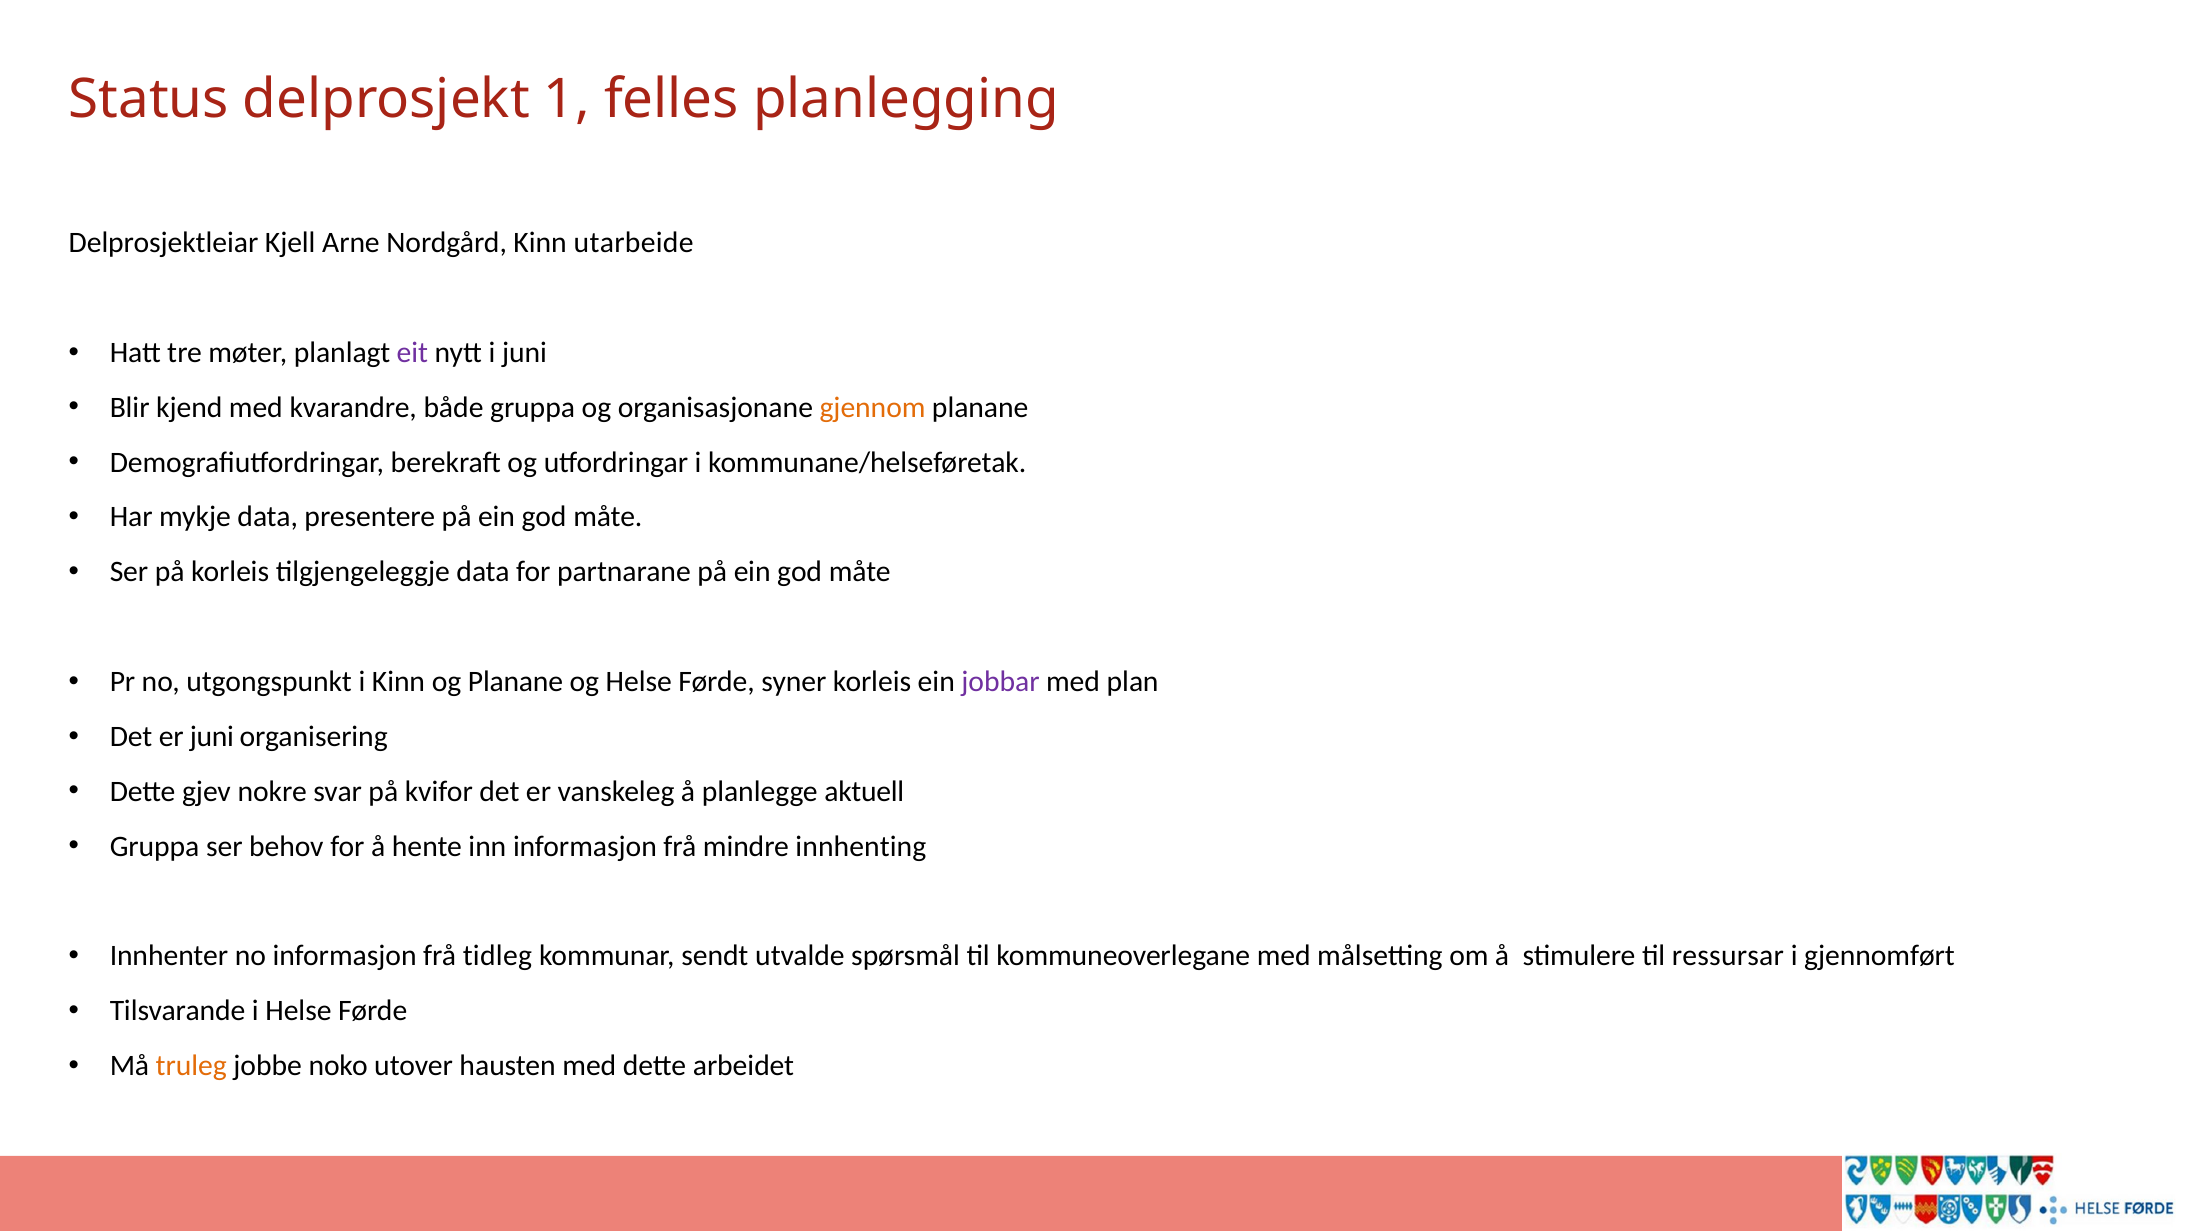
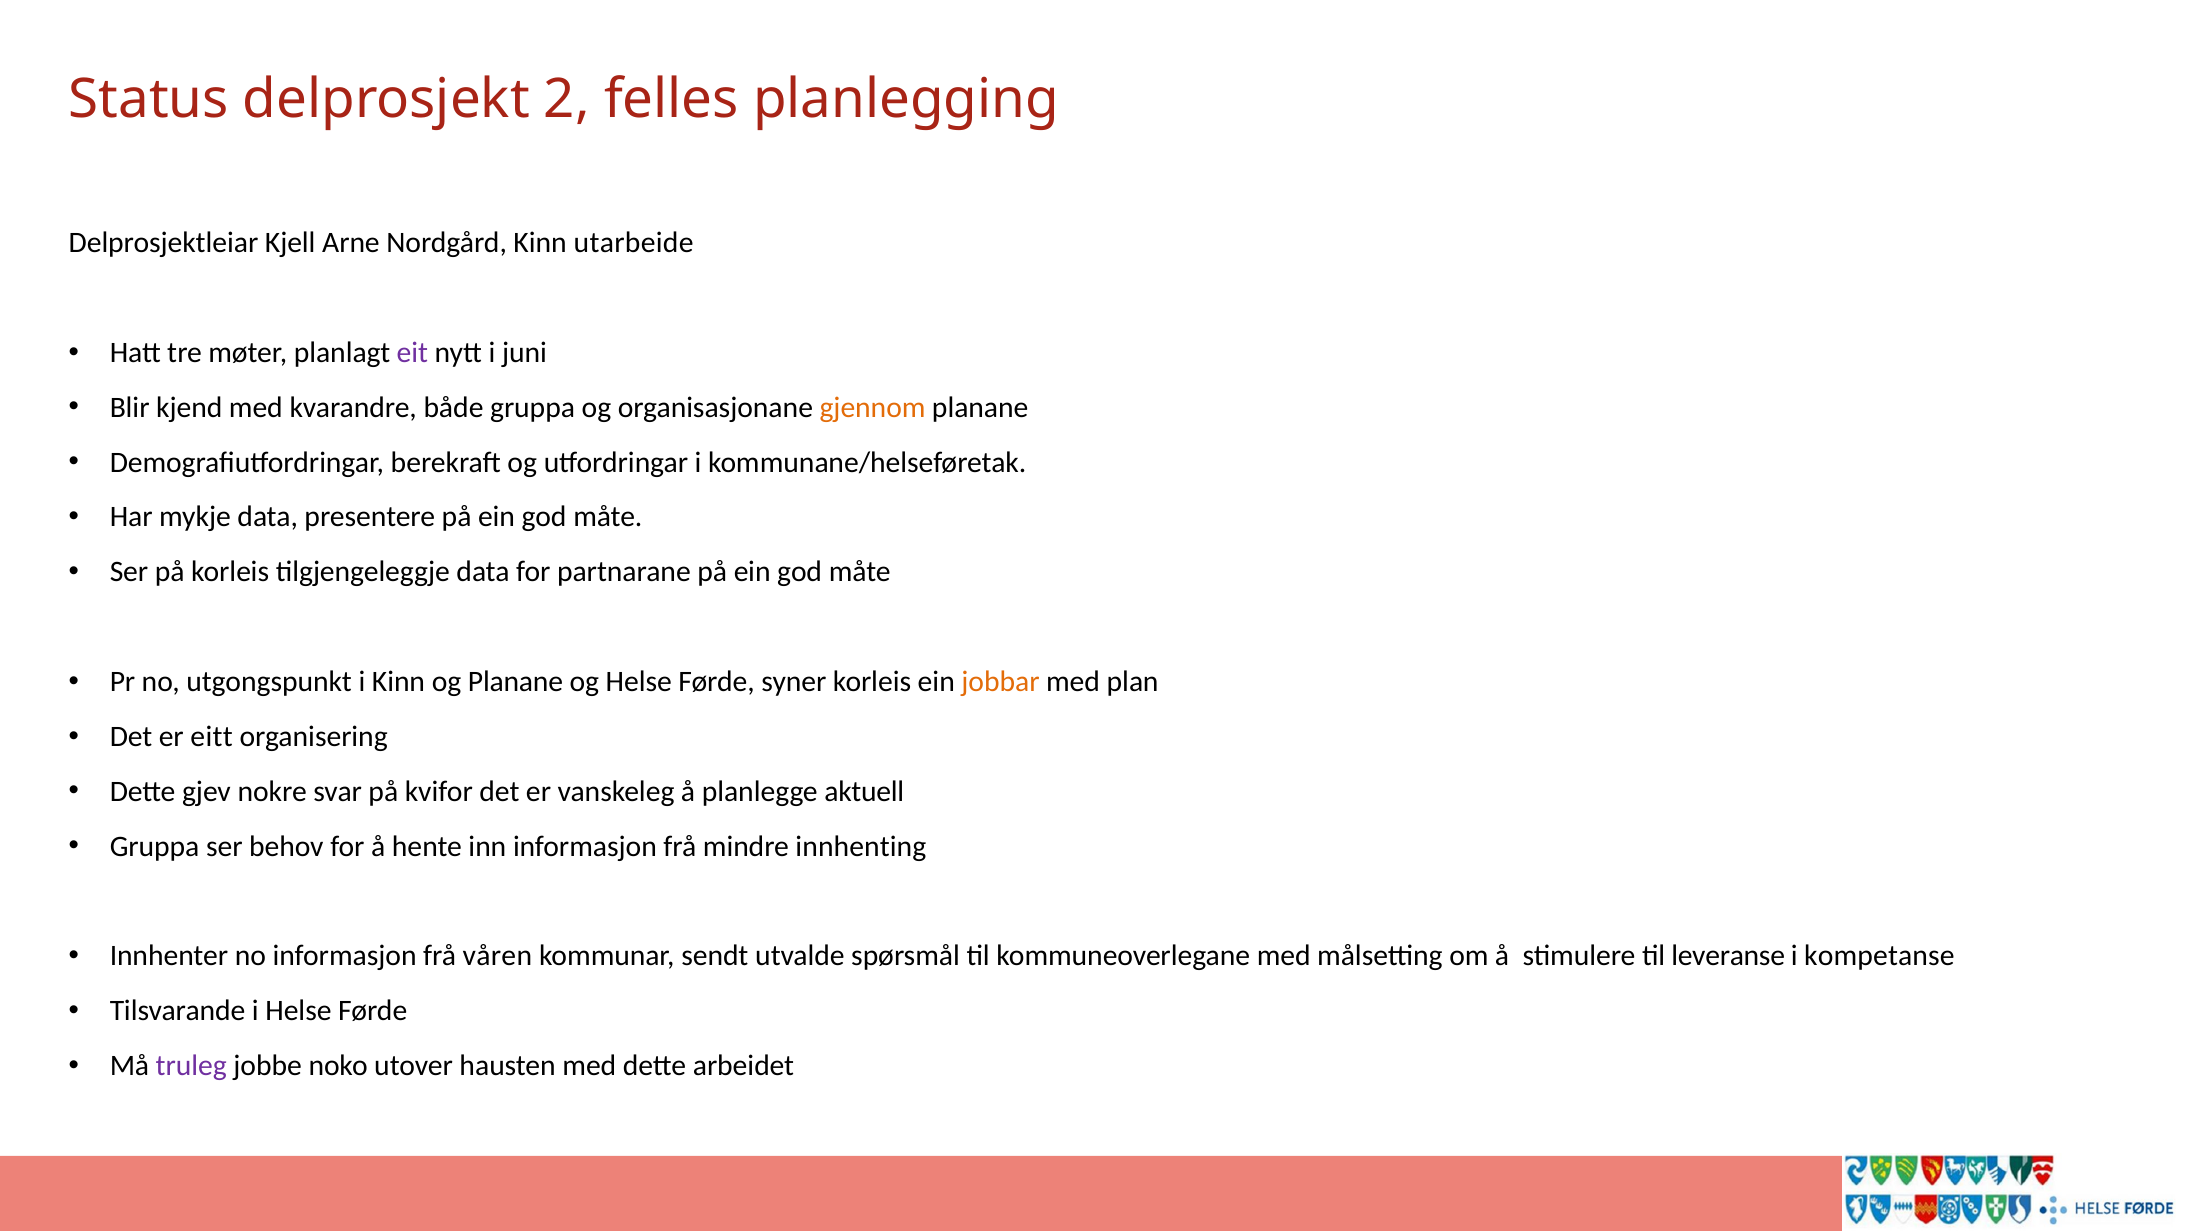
1: 1 -> 2 (567, 99)
jobbar colour: purple -> orange (1001, 682)
er juni: juni -> eitt (212, 736)
tidleg: tidleg -> våren (497, 956)
ressursar: ressursar -> leveranse (1728, 956)
gjennomført: gjennomført -> kompetanse (1879, 956)
truleg colour: orange -> purple (191, 1065)
